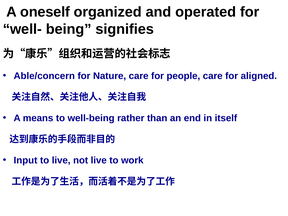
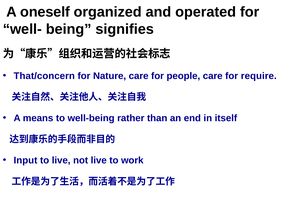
Able/concern: Able/concern -> That/concern (44, 76)
aligned: aligned -> require (259, 76)
